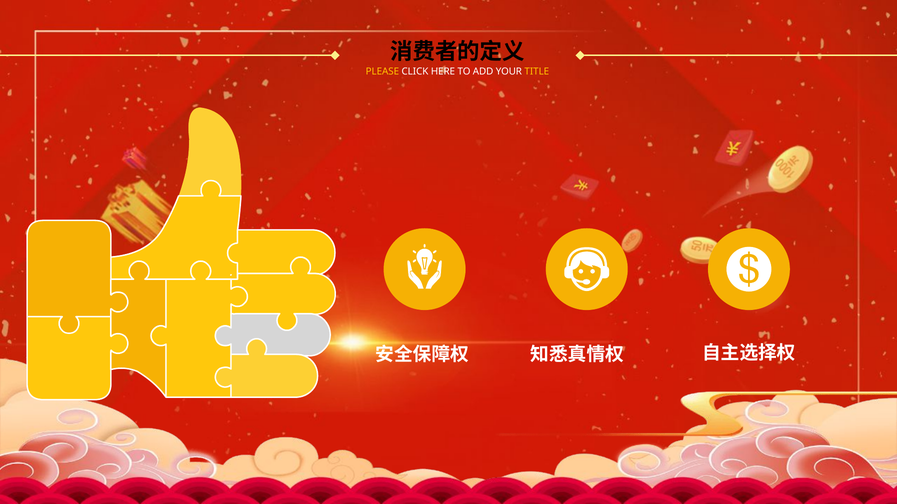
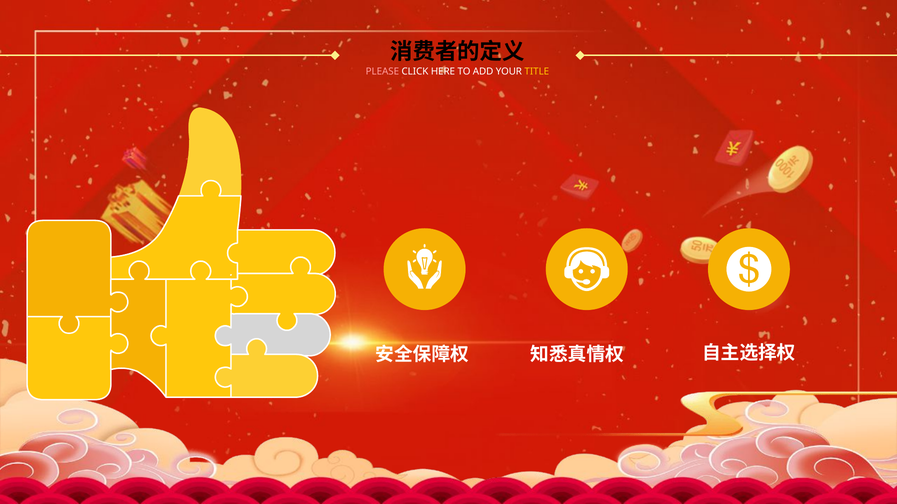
PLEASE colour: yellow -> pink (382, 72)
